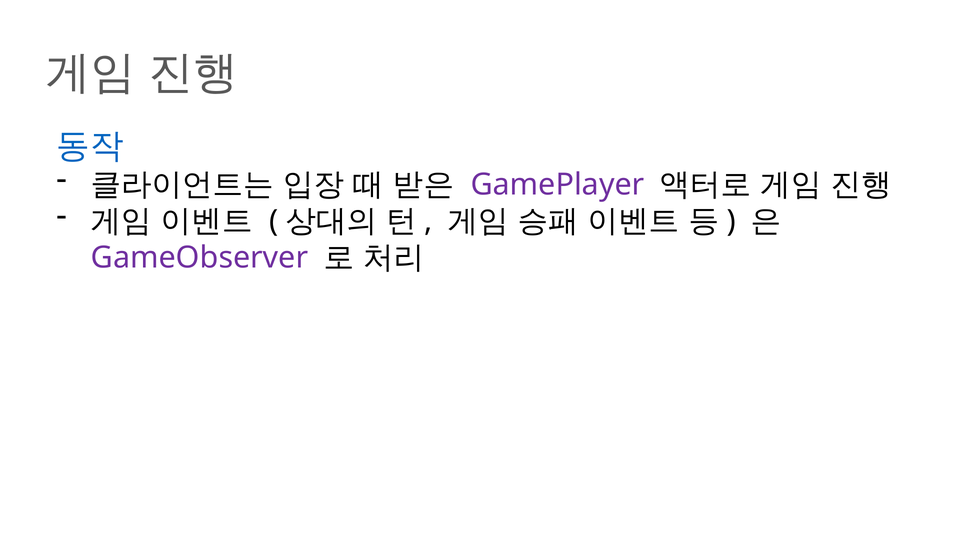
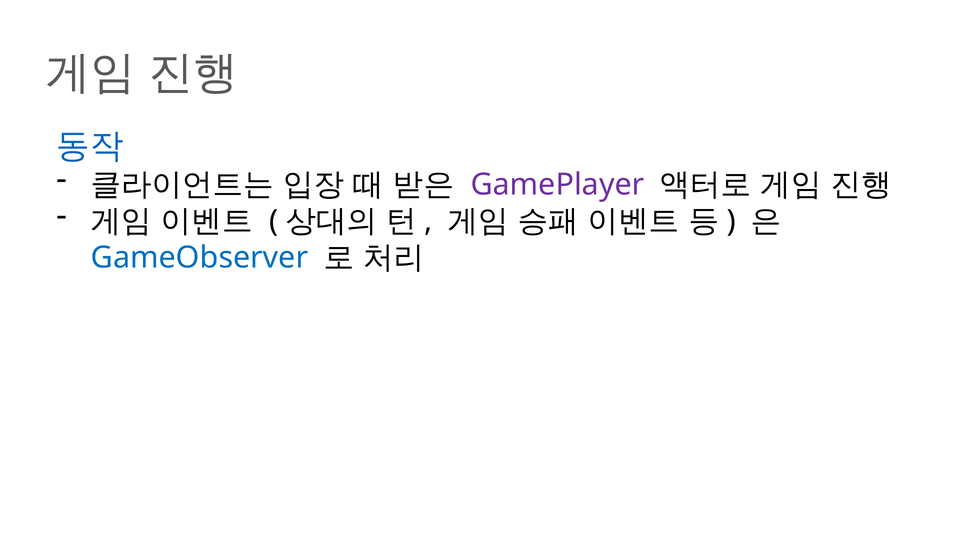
GameObserver colour: purple -> blue (200, 258)
